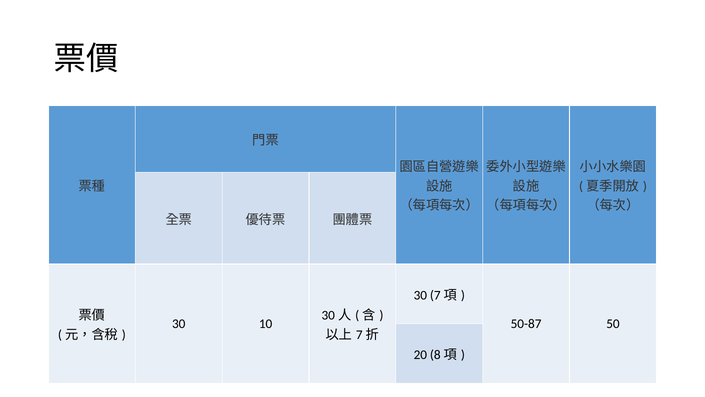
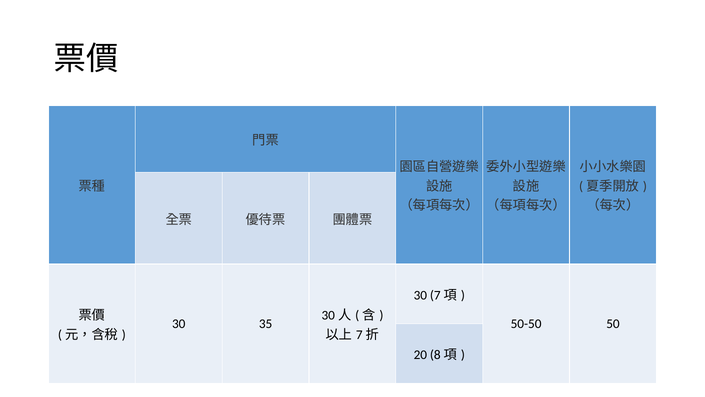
10: 10 -> 35 (266, 323)
50-87: 50-87 -> 50-50 (526, 323)
